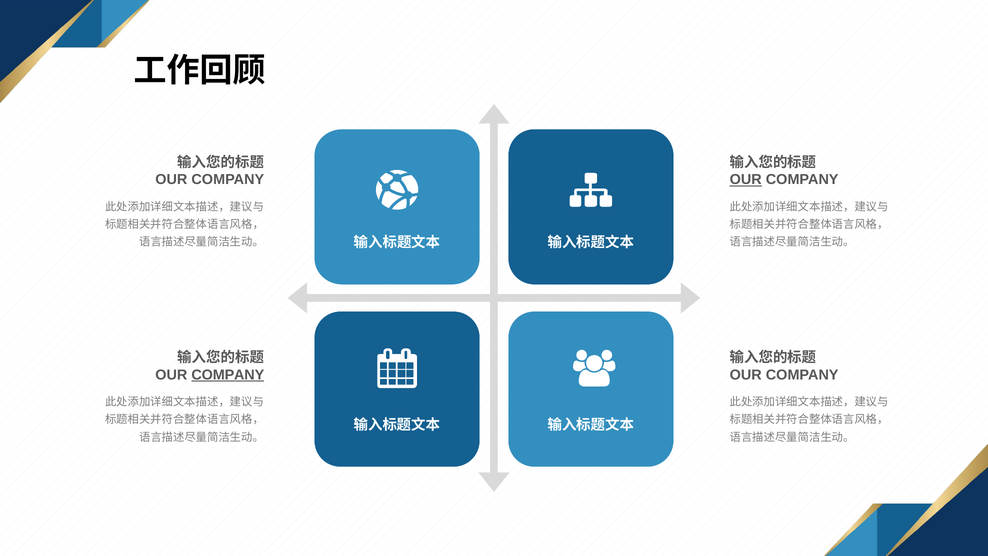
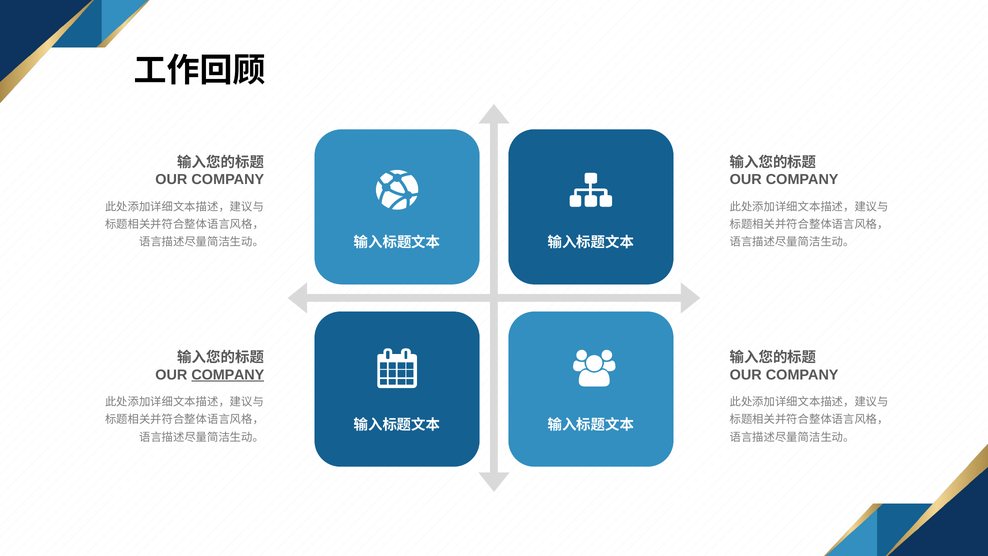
OUR underline: present -> none (746, 180)
